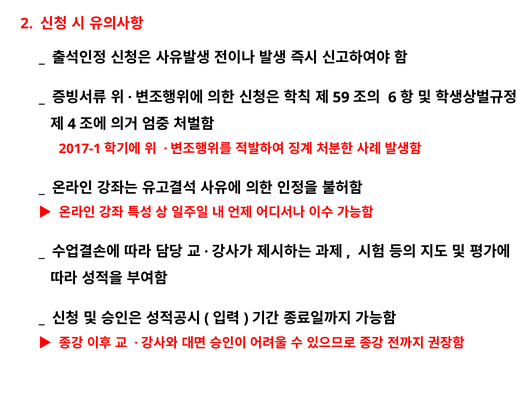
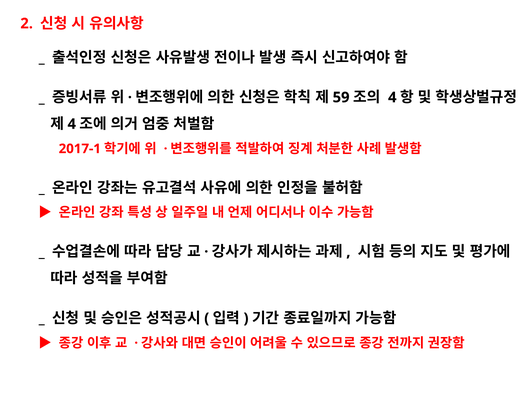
6: 6 -> 4 (392, 97)
